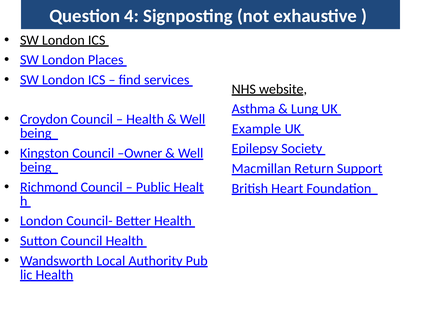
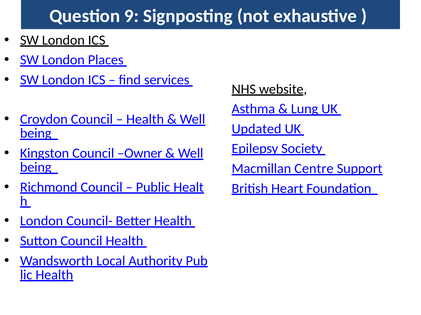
4: 4 -> 9 (132, 16)
Example: Example -> Updated (257, 129)
Return: Return -> Centre (314, 169)
